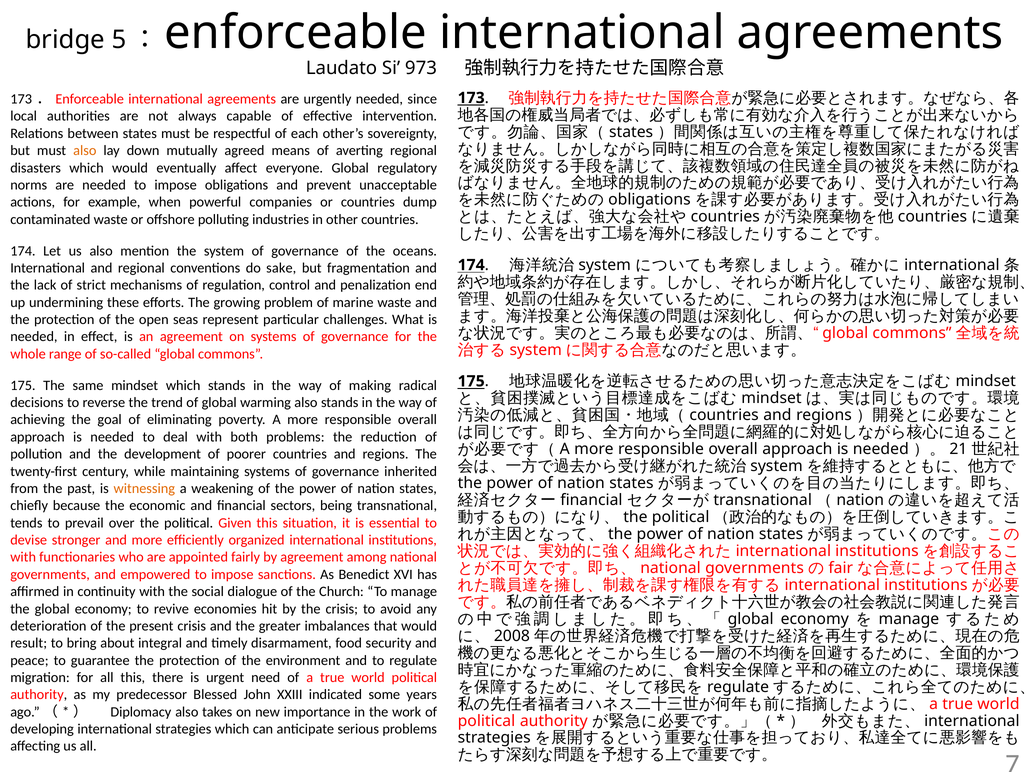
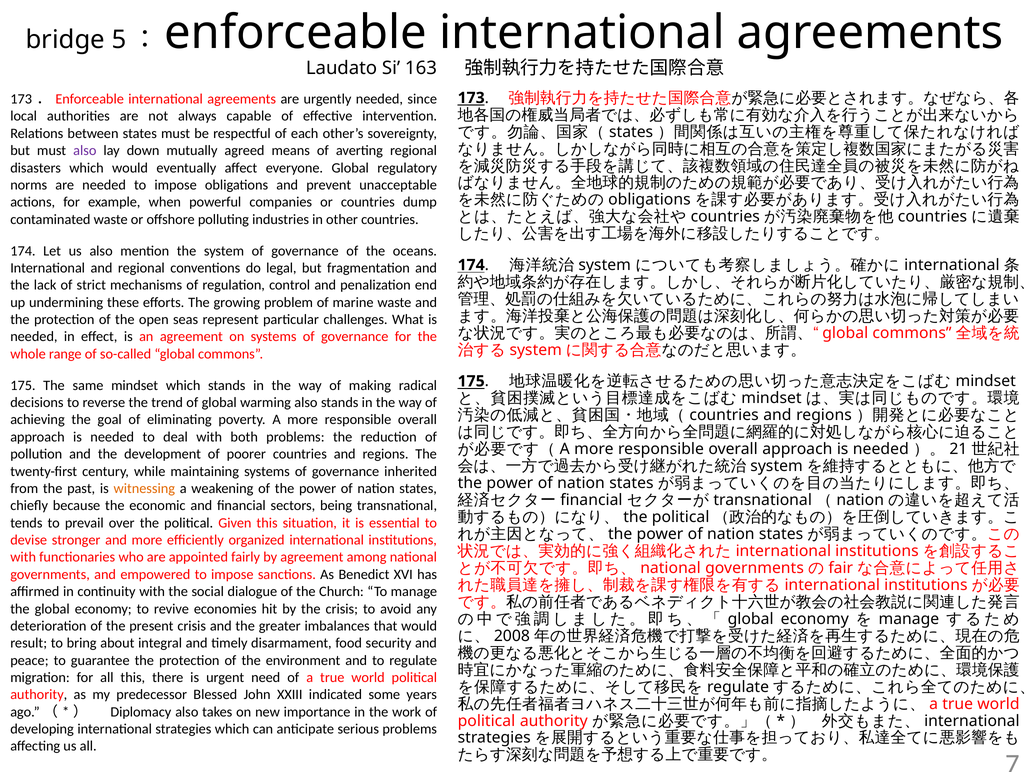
973: 973 -> 163 (421, 68)
also colour: orange -> purple (85, 151)
sake: sake -> legal (281, 268)
